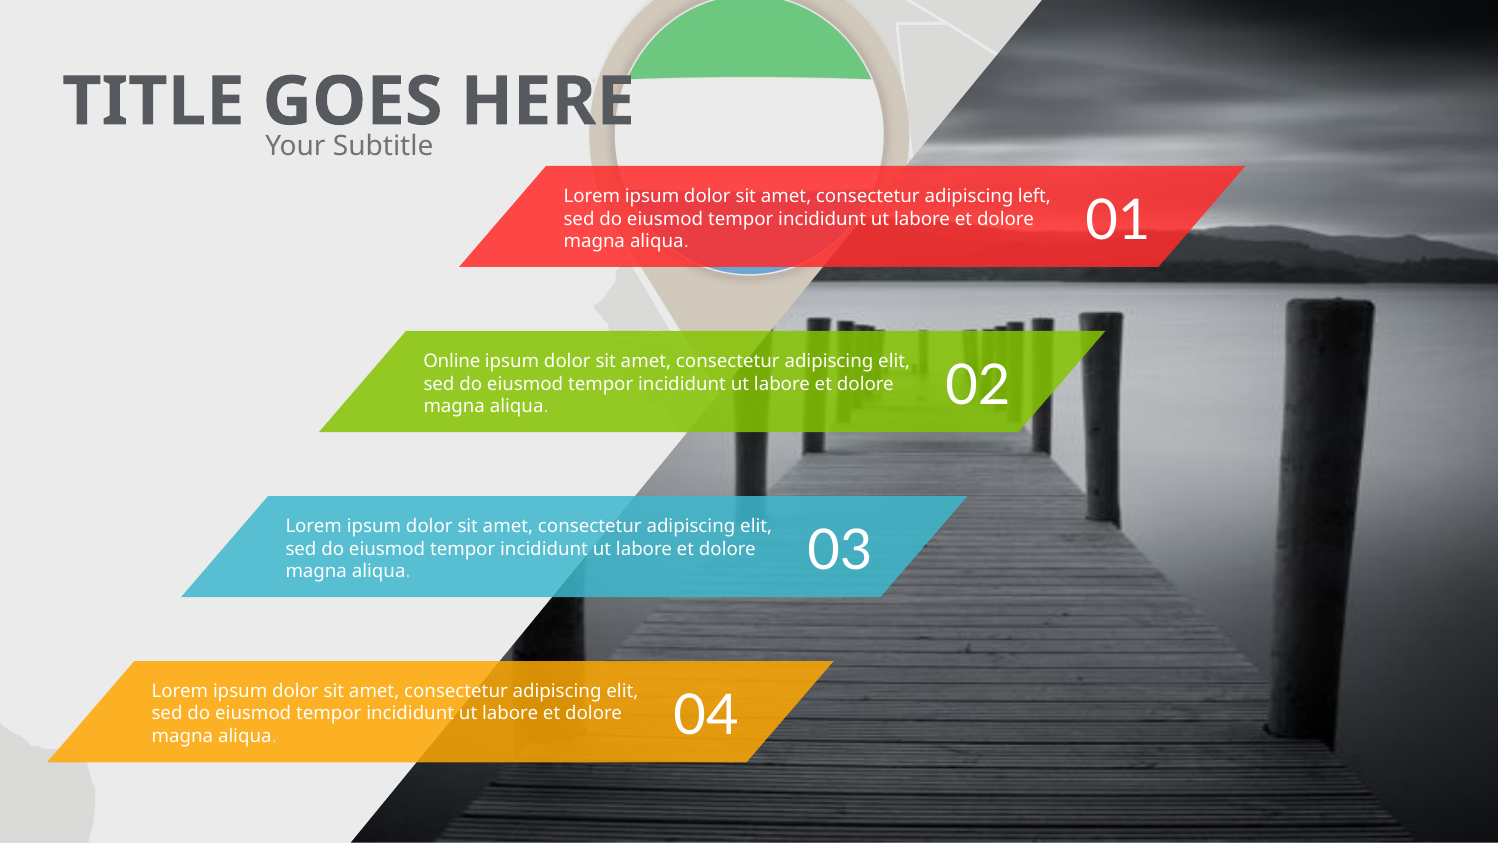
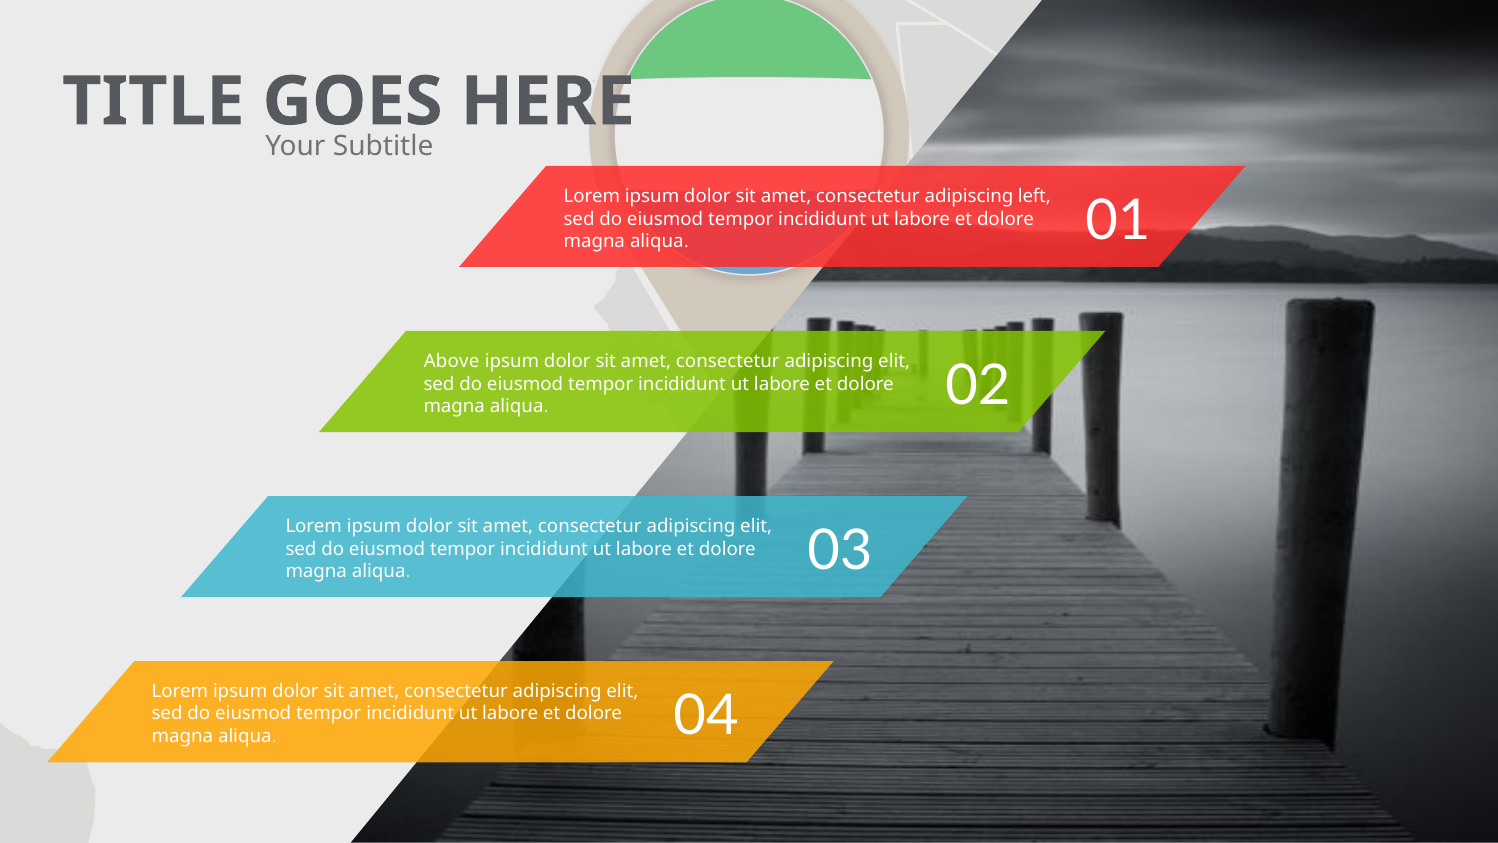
Online: Online -> Above (452, 361)
